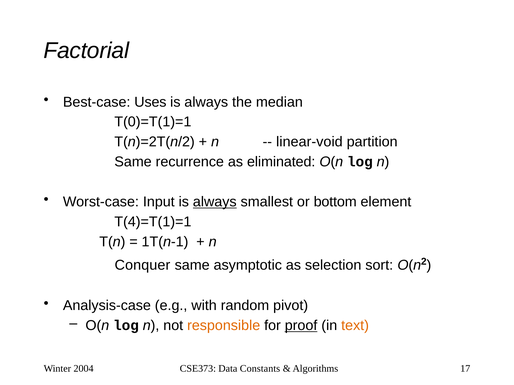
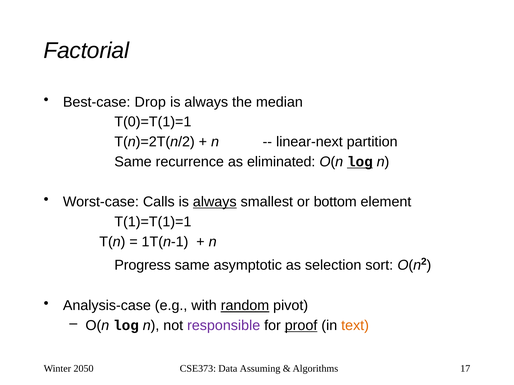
Uses: Uses -> Drop (150, 102)
linear-void: linear-void -> linear-next (309, 142)
log underline: none -> present (360, 162)
Input: Input -> Calls (159, 202)
T(4)=T(1)=1: T(4)=T(1)=1 -> T(1)=T(1)=1 (153, 222)
Conquer: Conquer -> Progress (143, 265)
random underline: none -> present (245, 306)
responsible colour: orange -> purple (224, 326)
2004: 2004 -> 2050 (84, 369)
Constants: Constants -> Assuming (260, 369)
